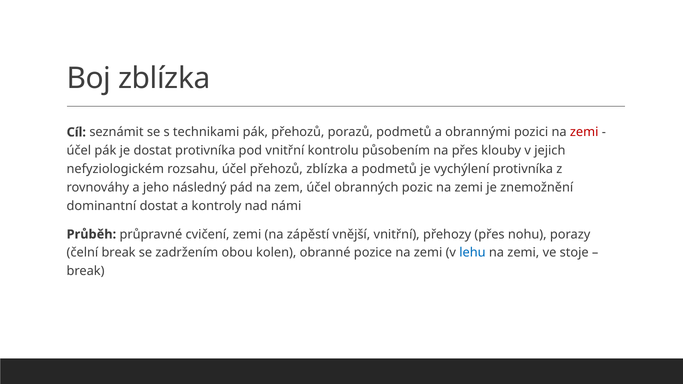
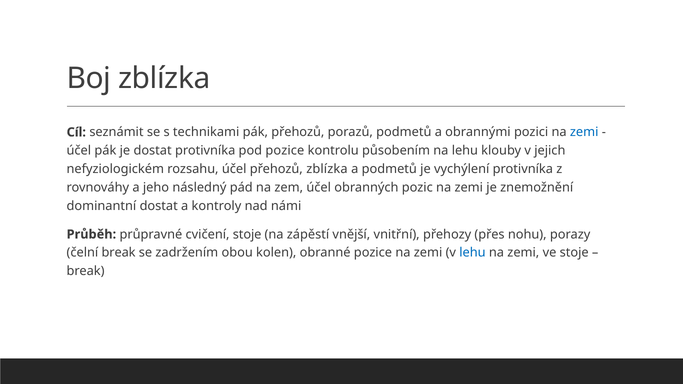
zemi colour: red -> blue (584, 132)
pod vnitřní: vnitřní -> pozice (285, 151)
na přes: přes -> lehu (465, 151)
cvičení zemi: zemi -> stoje (247, 234)
